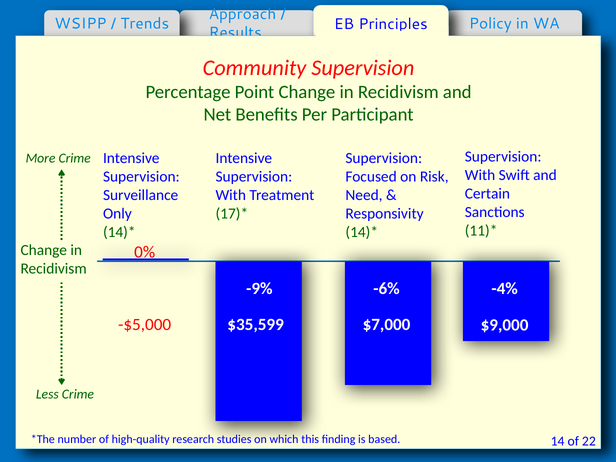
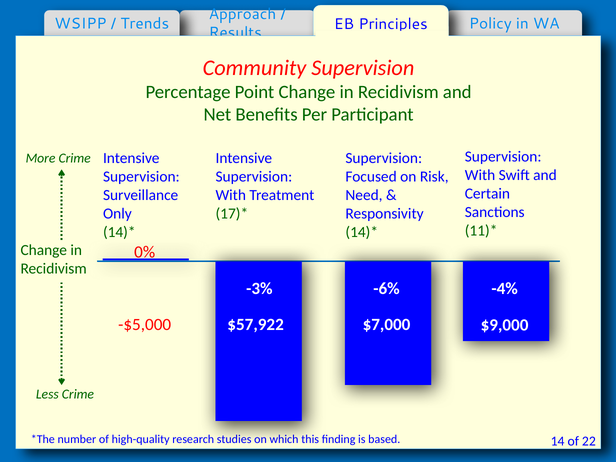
-9%: -9% -> -3% (259, 288)
$35,599: $35,599 -> $57,922 (256, 325)
